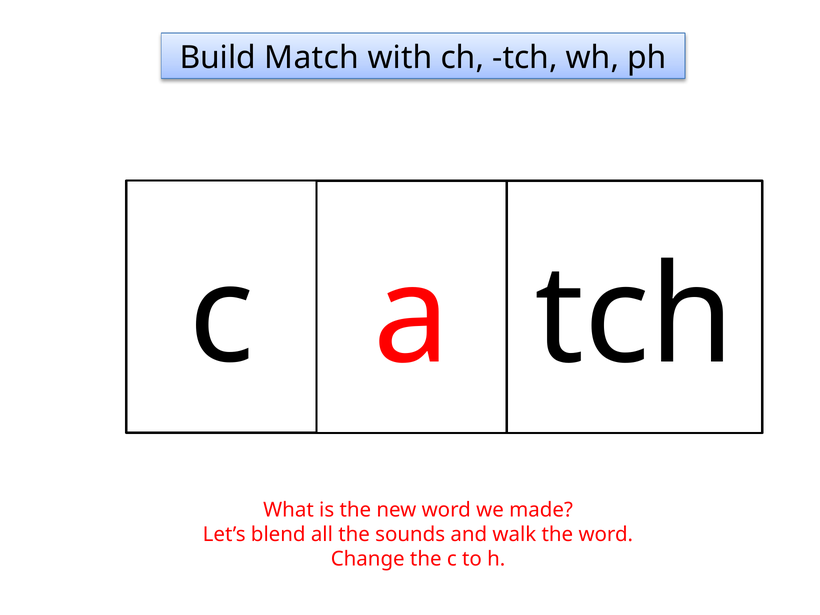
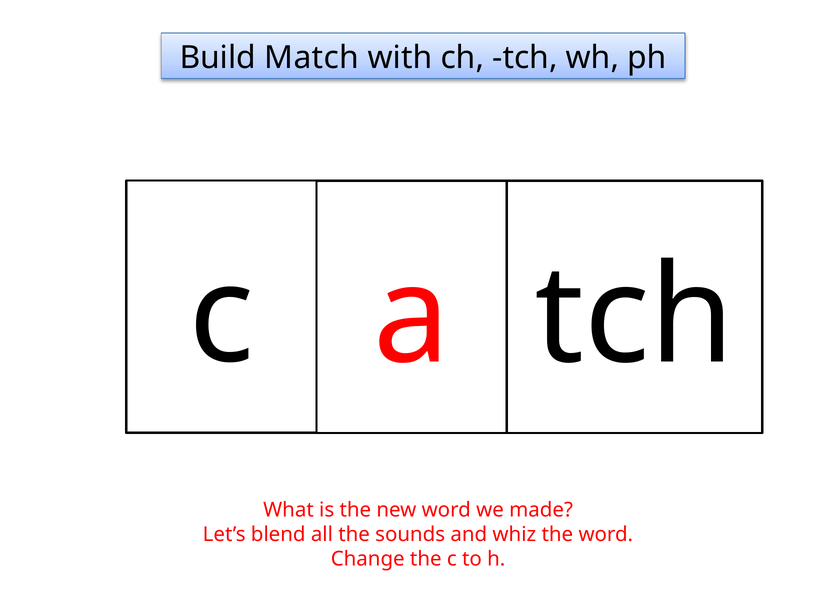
walk: walk -> whiz (514, 535)
